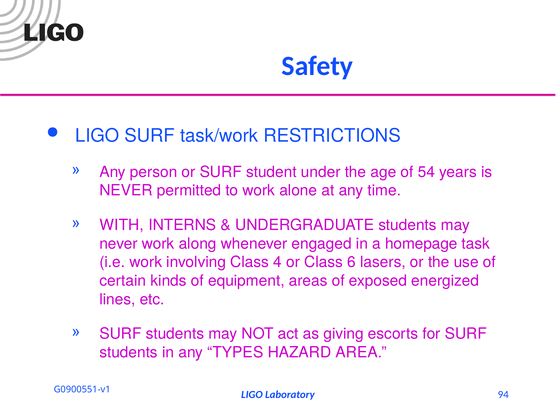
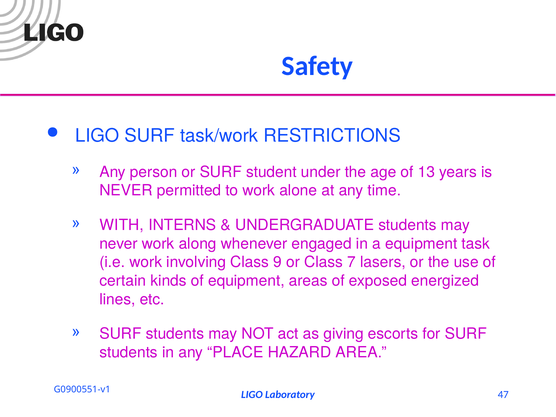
54: 54 -> 13 (426, 172)
a homepage: homepage -> equipment (421, 244)
4: 4 -> 9 (278, 262)
6: 6 -> 7 (351, 262)
TYPES: TYPES -> PLACE (235, 352)
94: 94 -> 47 (503, 394)
